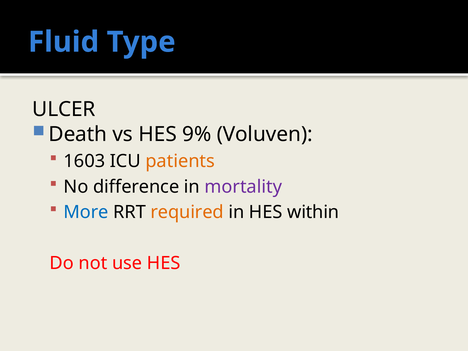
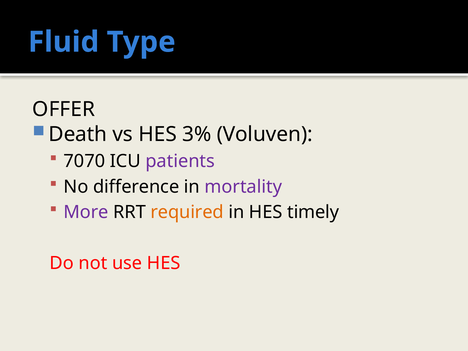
ULCER: ULCER -> OFFER (64, 109)
9%: 9% -> 3% (197, 134)
1603: 1603 -> 7070 (84, 161)
patients colour: orange -> purple (180, 161)
More colour: blue -> purple (86, 212)
within: within -> timely (313, 212)
